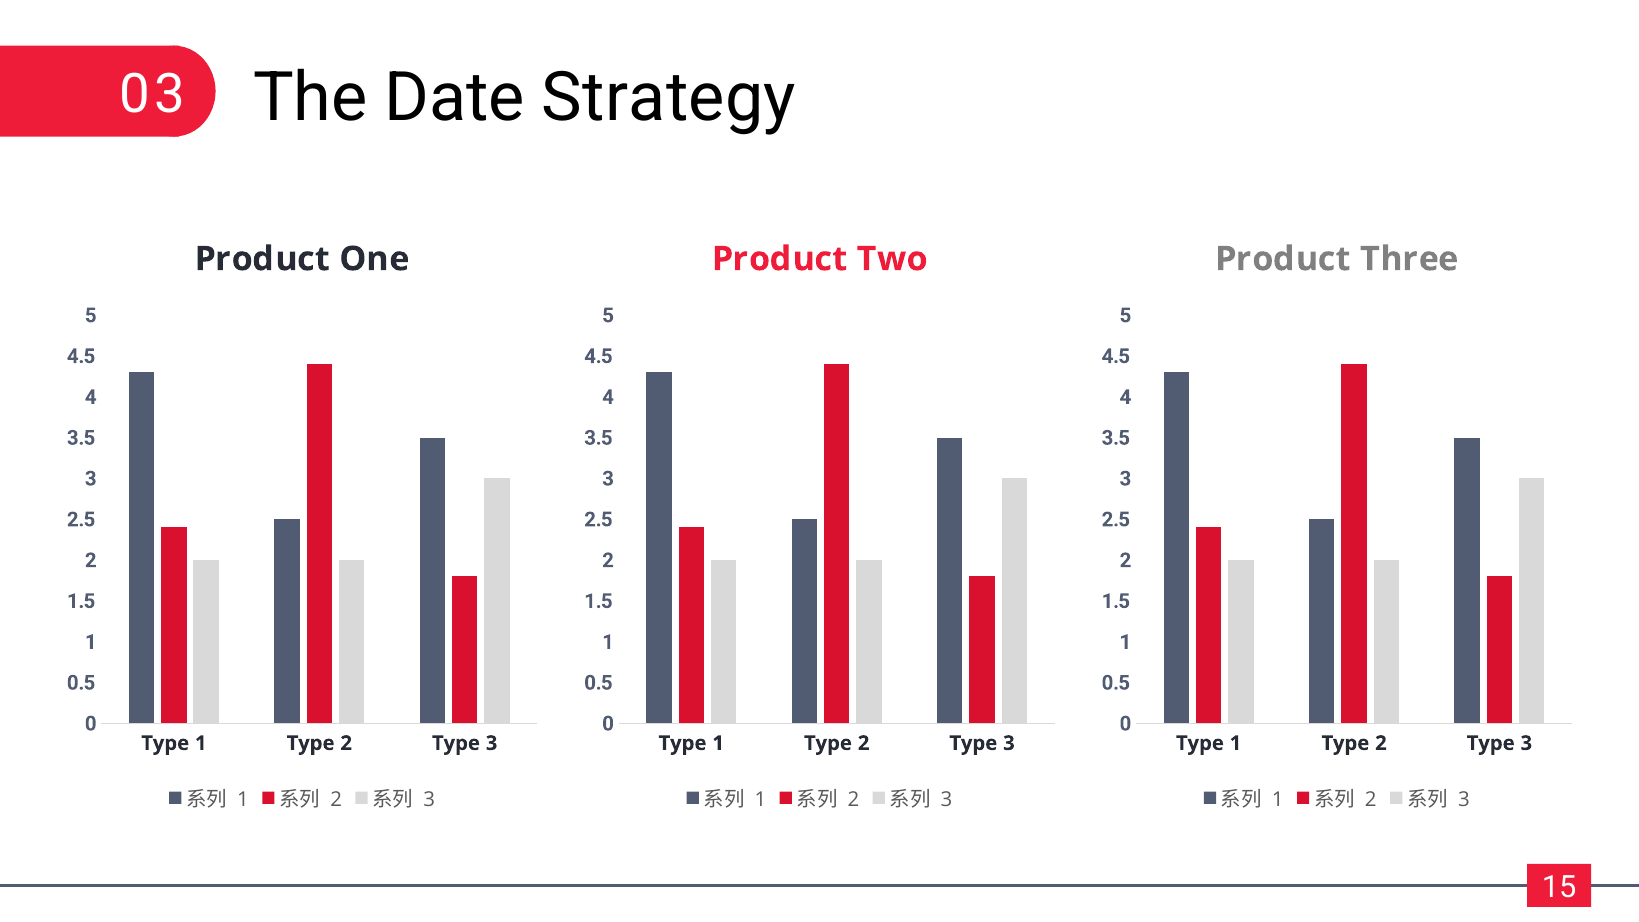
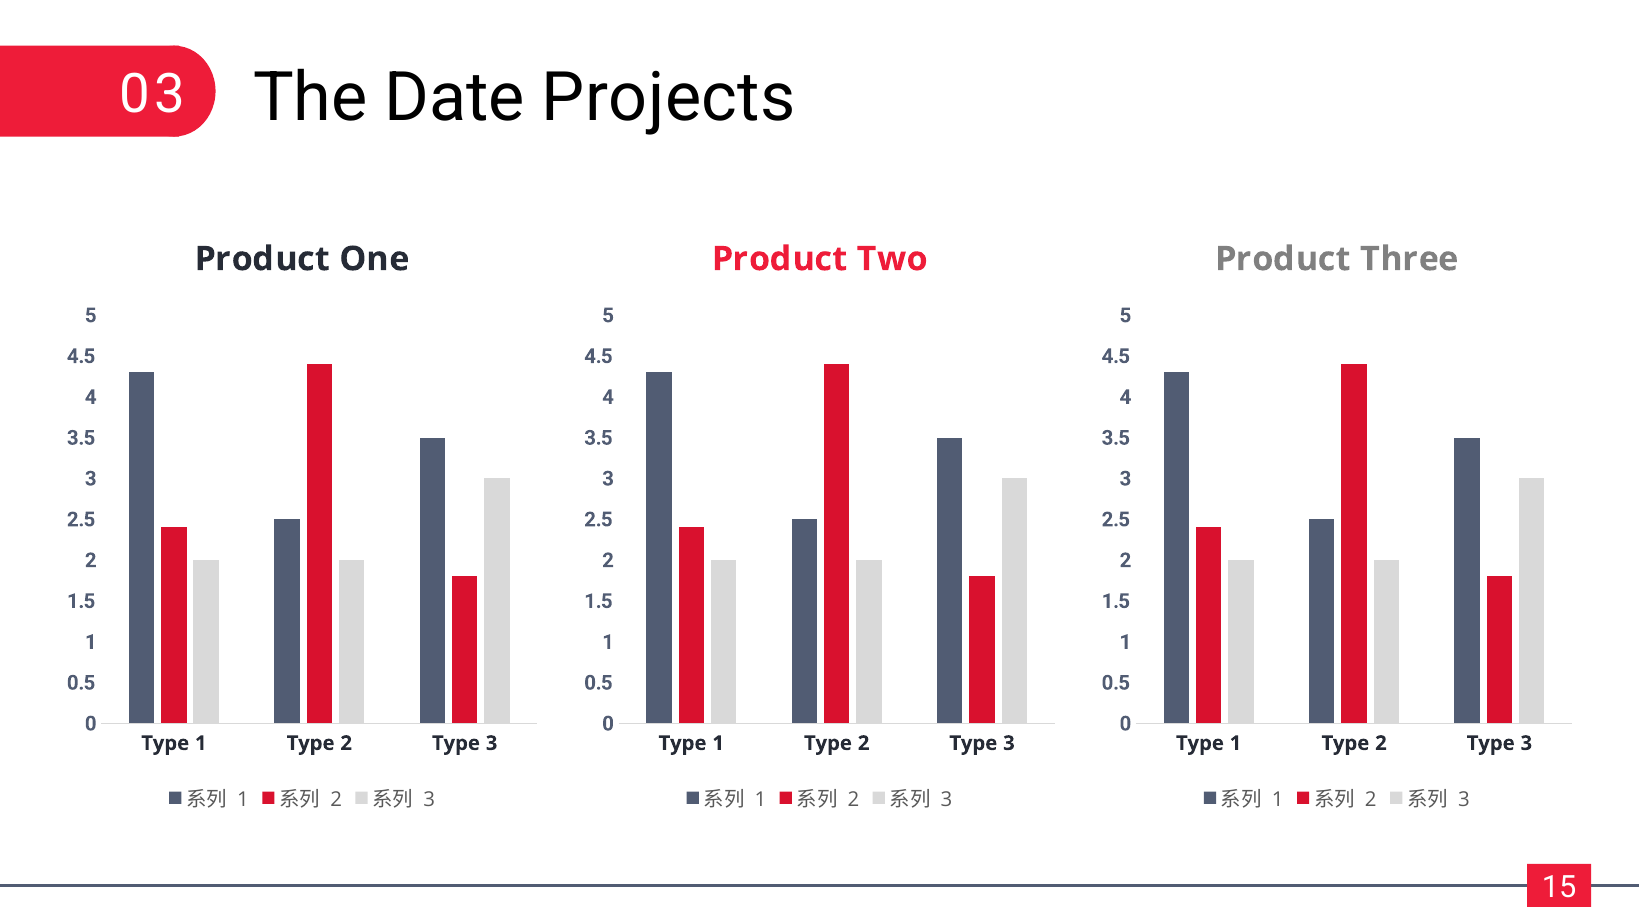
Strategy: Strategy -> Projects (669, 98)
